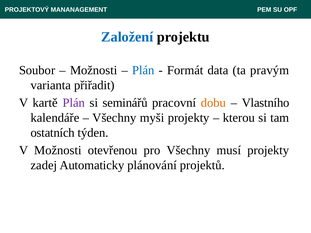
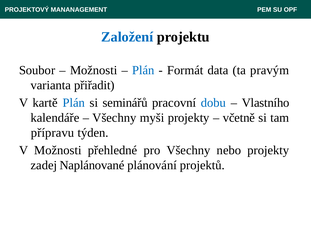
Plán colour: purple -> blue (74, 103)
dobu colour: orange -> blue (213, 103)
kterou: kterou -> včetně (239, 118)
ostatních: ostatních -> přípravu (53, 133)
otevřenou: otevřenou -> přehledné (113, 150)
musí: musí -> nebo (229, 150)
Automaticky: Automaticky -> Naplánované (92, 165)
